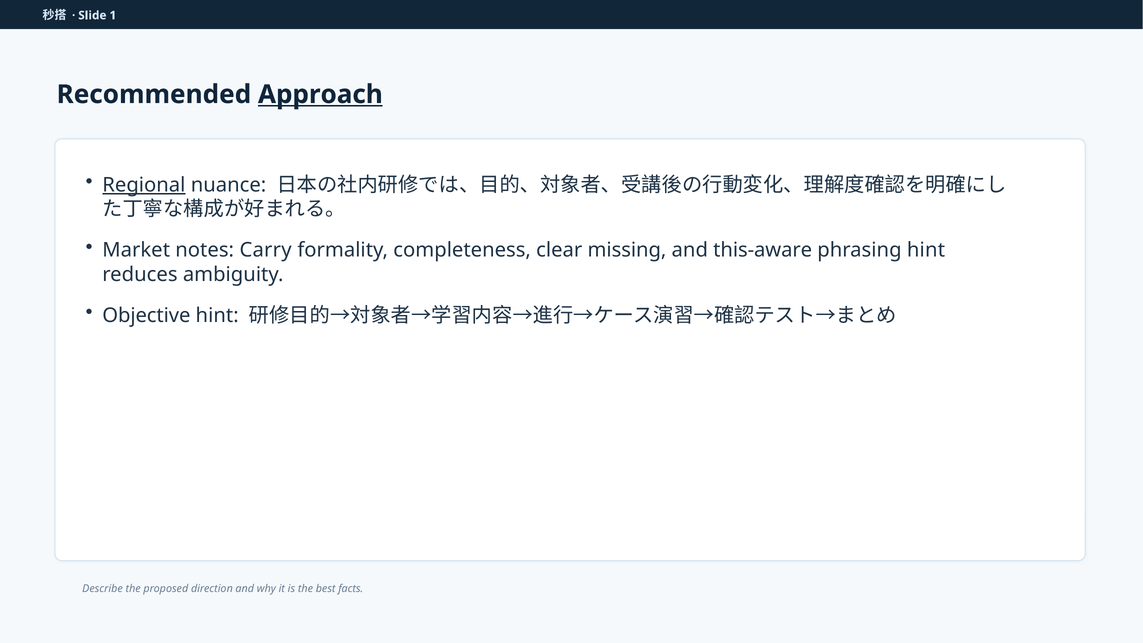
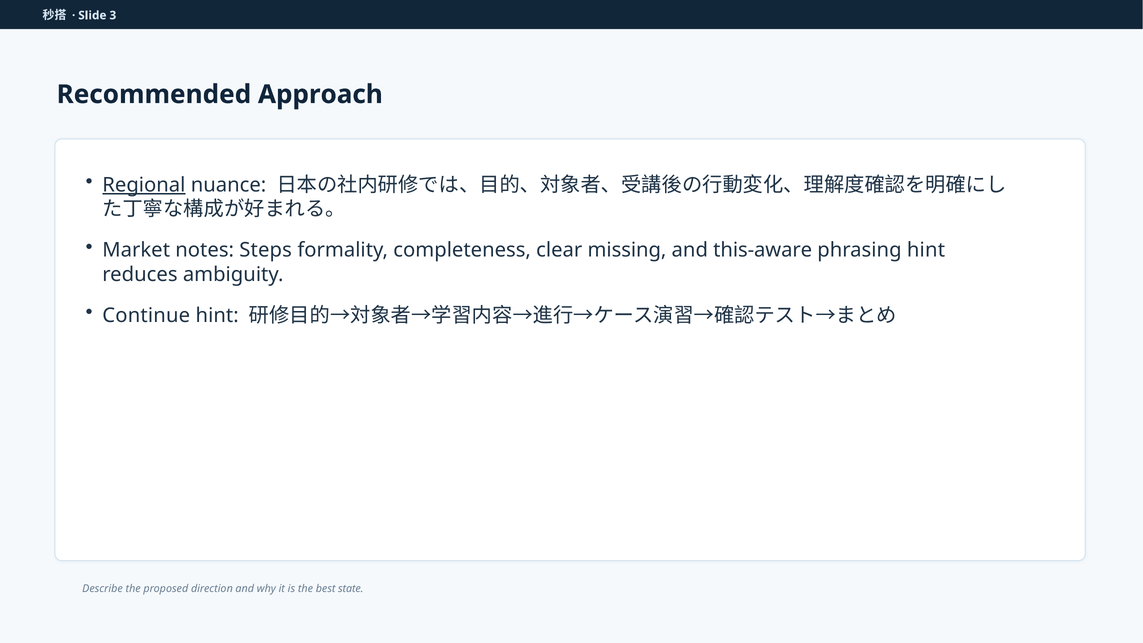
1: 1 -> 3 (113, 15)
Approach underline: present -> none (320, 94)
Carry: Carry -> Steps (266, 250)
Objective: Objective -> Continue (146, 316)
facts: facts -> state (351, 589)
